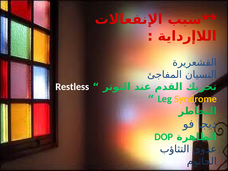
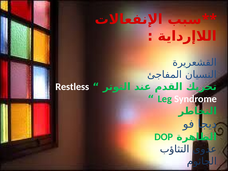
Syndrome colour: yellow -> white (196, 99)
